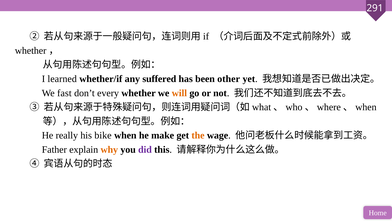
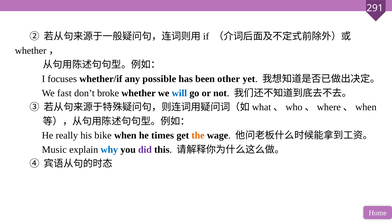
learned: learned -> focuses (62, 79)
suffered: suffered -> possible (159, 79)
every: every -> broke (108, 93)
will colour: orange -> blue (179, 93)
make: make -> times (163, 135)
Father: Father -> Music (54, 149)
why colour: orange -> blue (109, 149)
